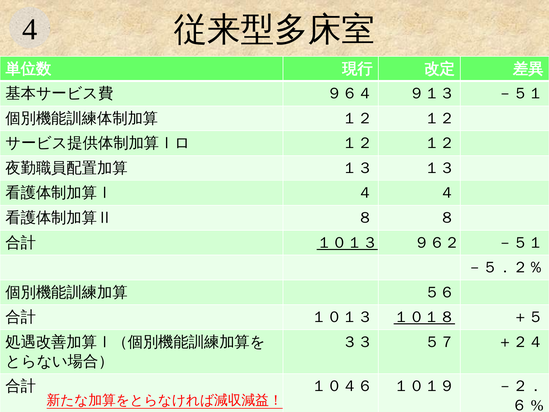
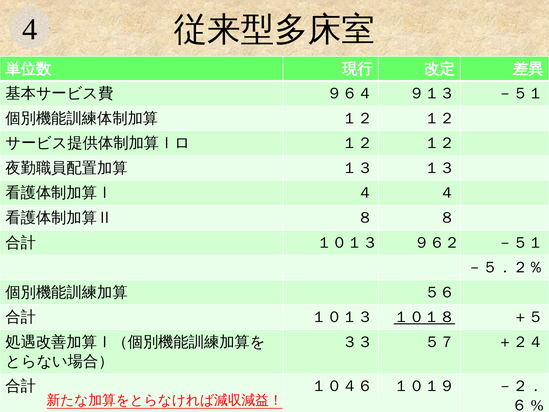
１０１３ underline: present -> none (347, 243)
